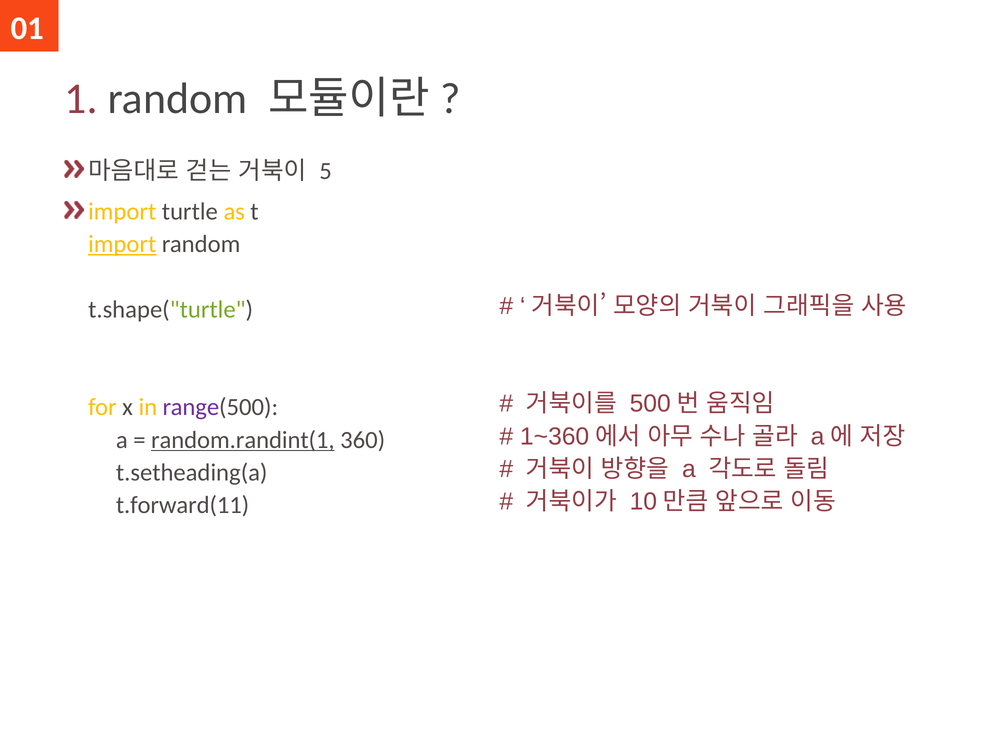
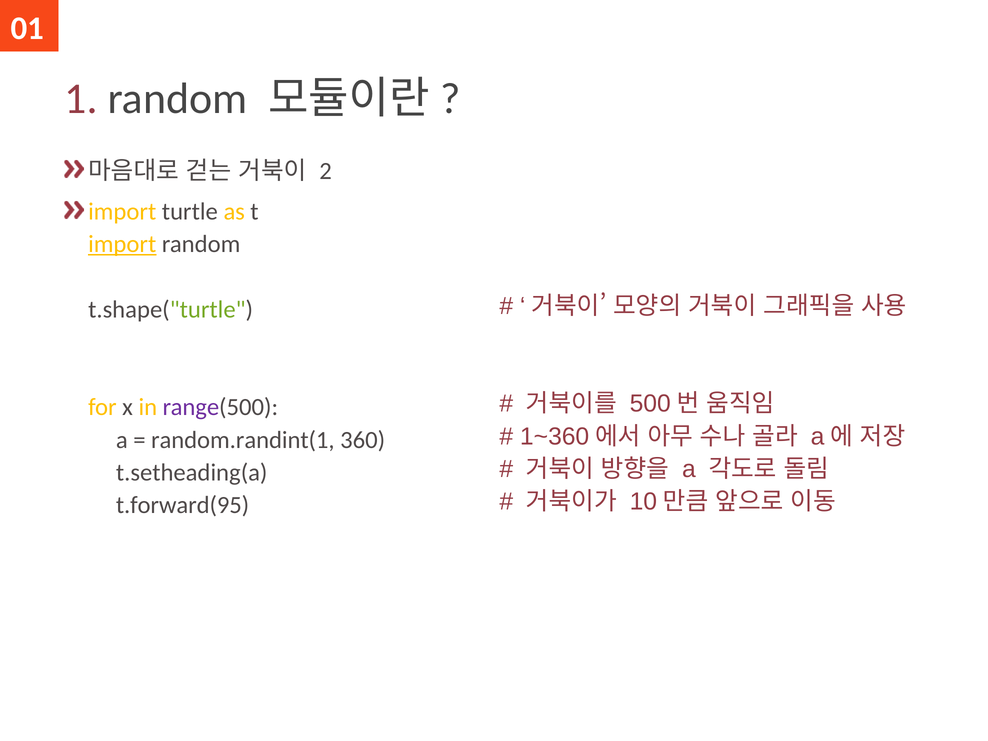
5: 5 -> 2 (326, 171)
random.randint(1 underline: present -> none (243, 440)
t.forward(11: t.forward(11 -> t.forward(95 (183, 505)
